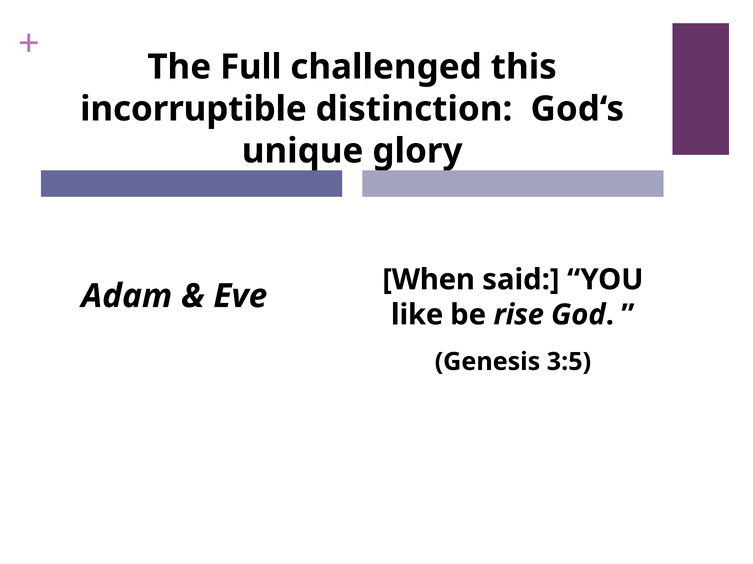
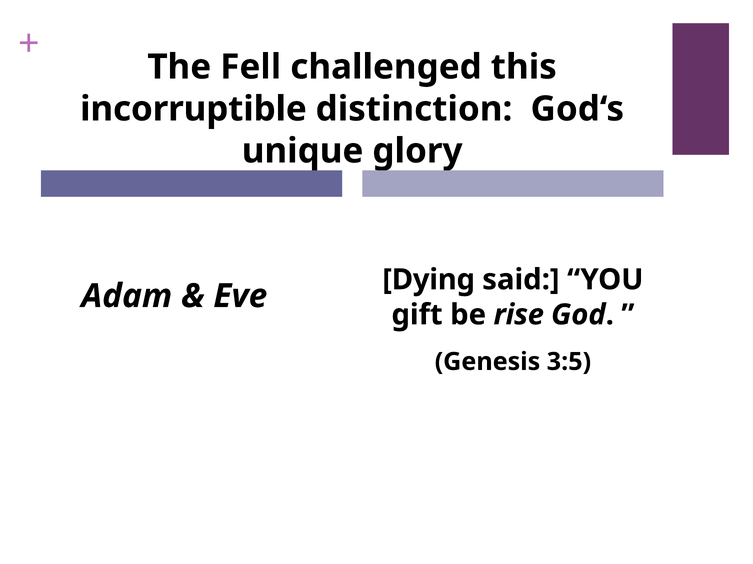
Full: Full -> Fell (251, 67)
When: When -> Dying (429, 280)
like: like -> gift (417, 315)
